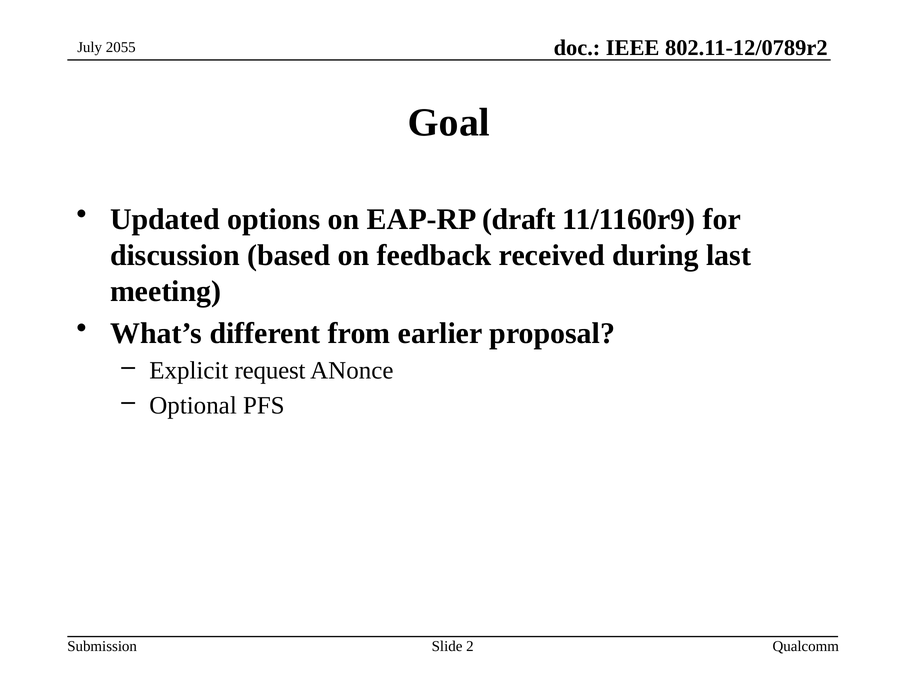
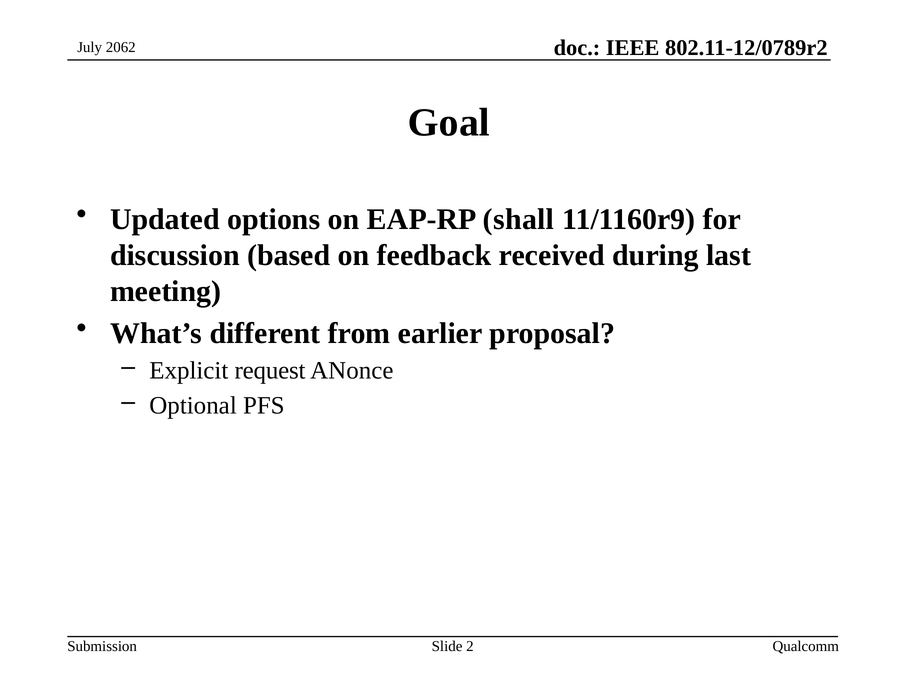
2055: 2055 -> 2062 (121, 47)
draft: draft -> shall (519, 219)
